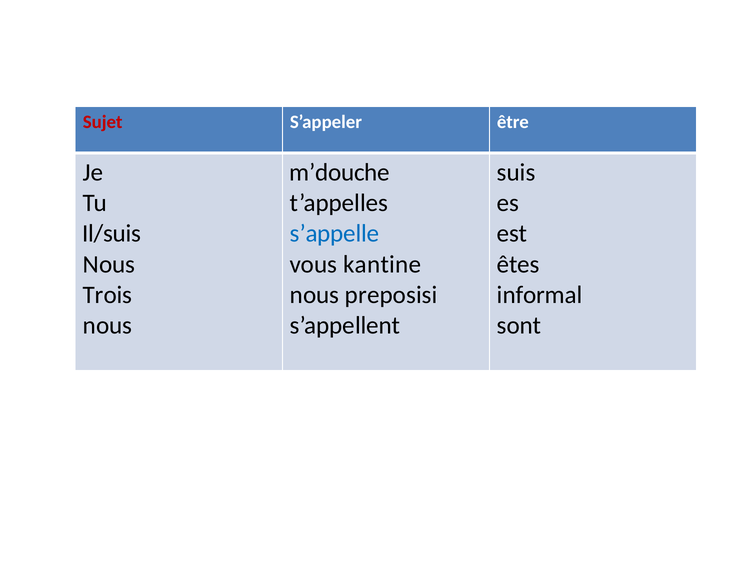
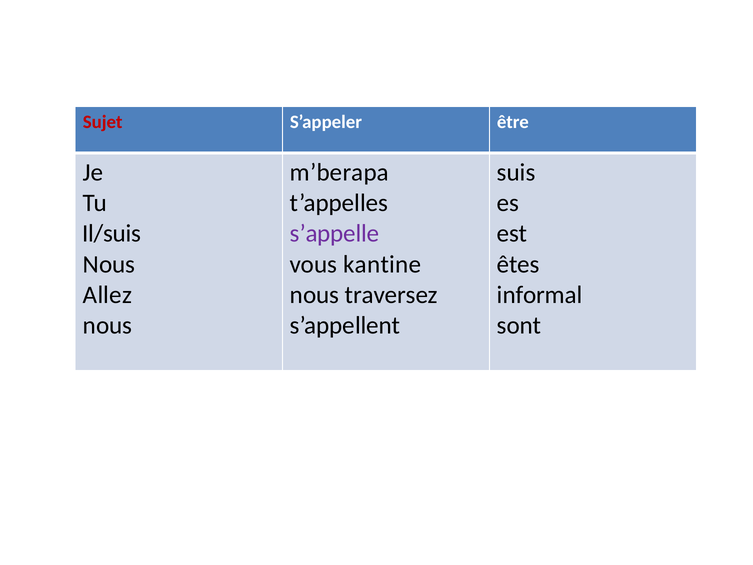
m’douche: m’douche -> m’berapa (339, 172)
s’appelle colour: blue -> purple (335, 234)
Trois: Trois -> Allez (107, 295)
preposisi: preposisi -> traversez (391, 295)
